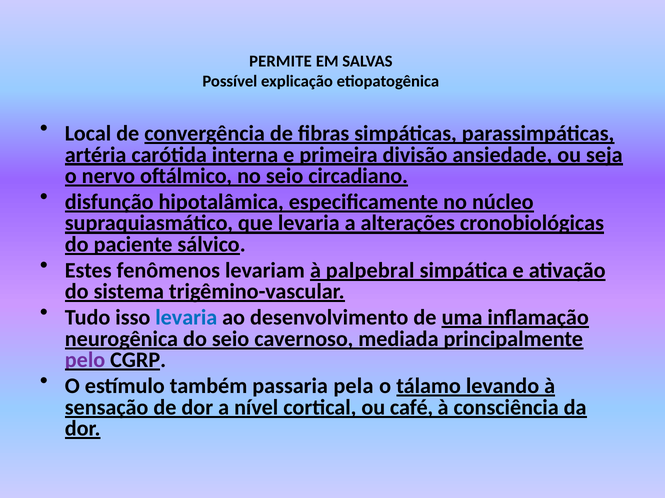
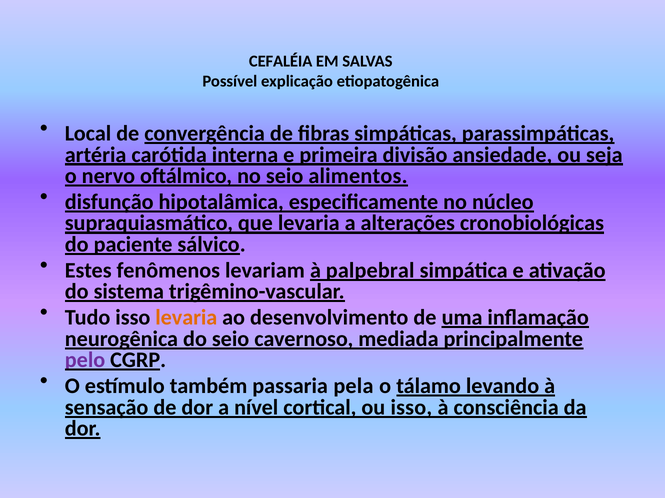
PERMITE: PERMITE -> CEFALÉIA (281, 62)
circadiano: circadiano -> alimentos (358, 176)
levaria colour: blue -> orange (186, 318)
ou café: café -> isso (411, 408)
